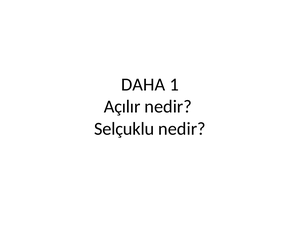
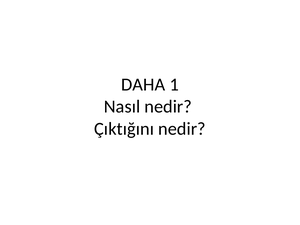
Açılır: Açılır -> Nasıl (122, 107)
Selçuklu: Selçuklu -> Çıktığını (124, 129)
